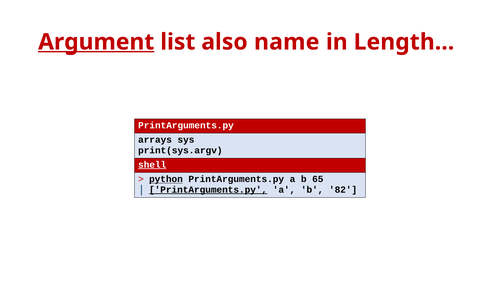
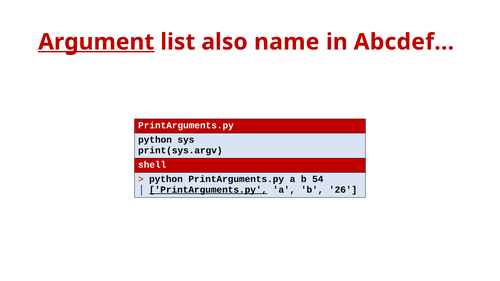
Length: Length -> Abcdef (404, 42)
arrays: arrays -> python (155, 140)
shell underline: present -> none (152, 165)
python underline: present -> none (166, 179)
65: 65 -> 54 (318, 179)
82: 82 -> 26 (343, 190)
